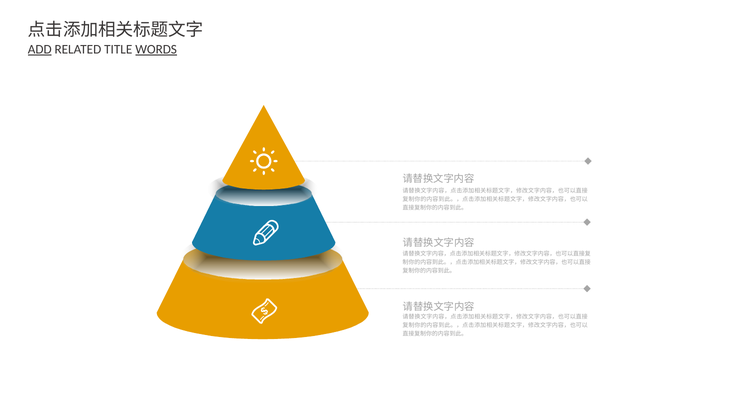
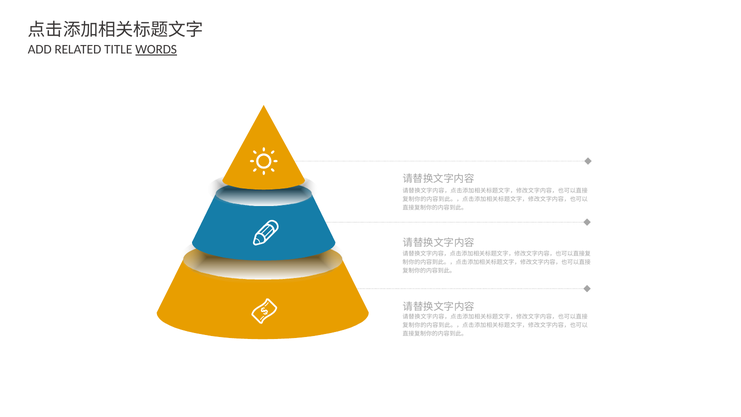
ADD underline: present -> none (40, 49)
